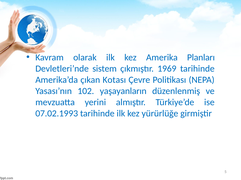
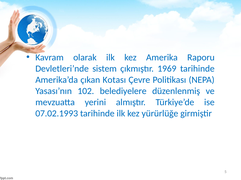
Planları: Planları -> Raporu (201, 58)
yaşayanların: yaşayanların -> belediyelere (123, 91)
